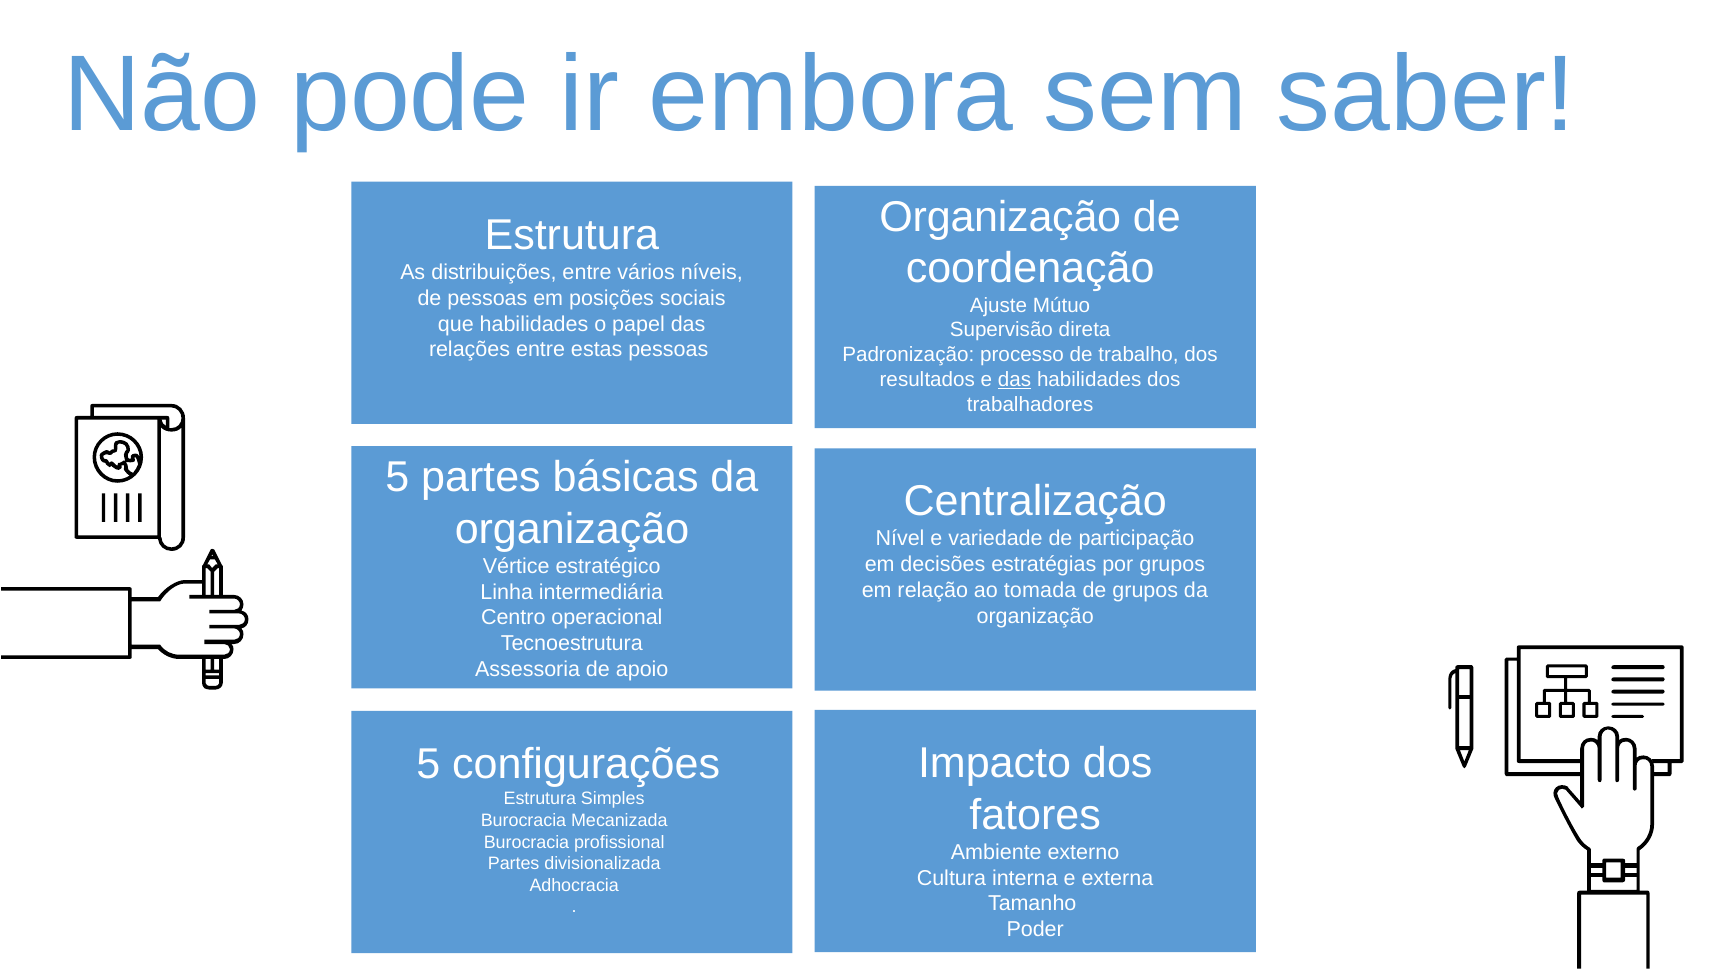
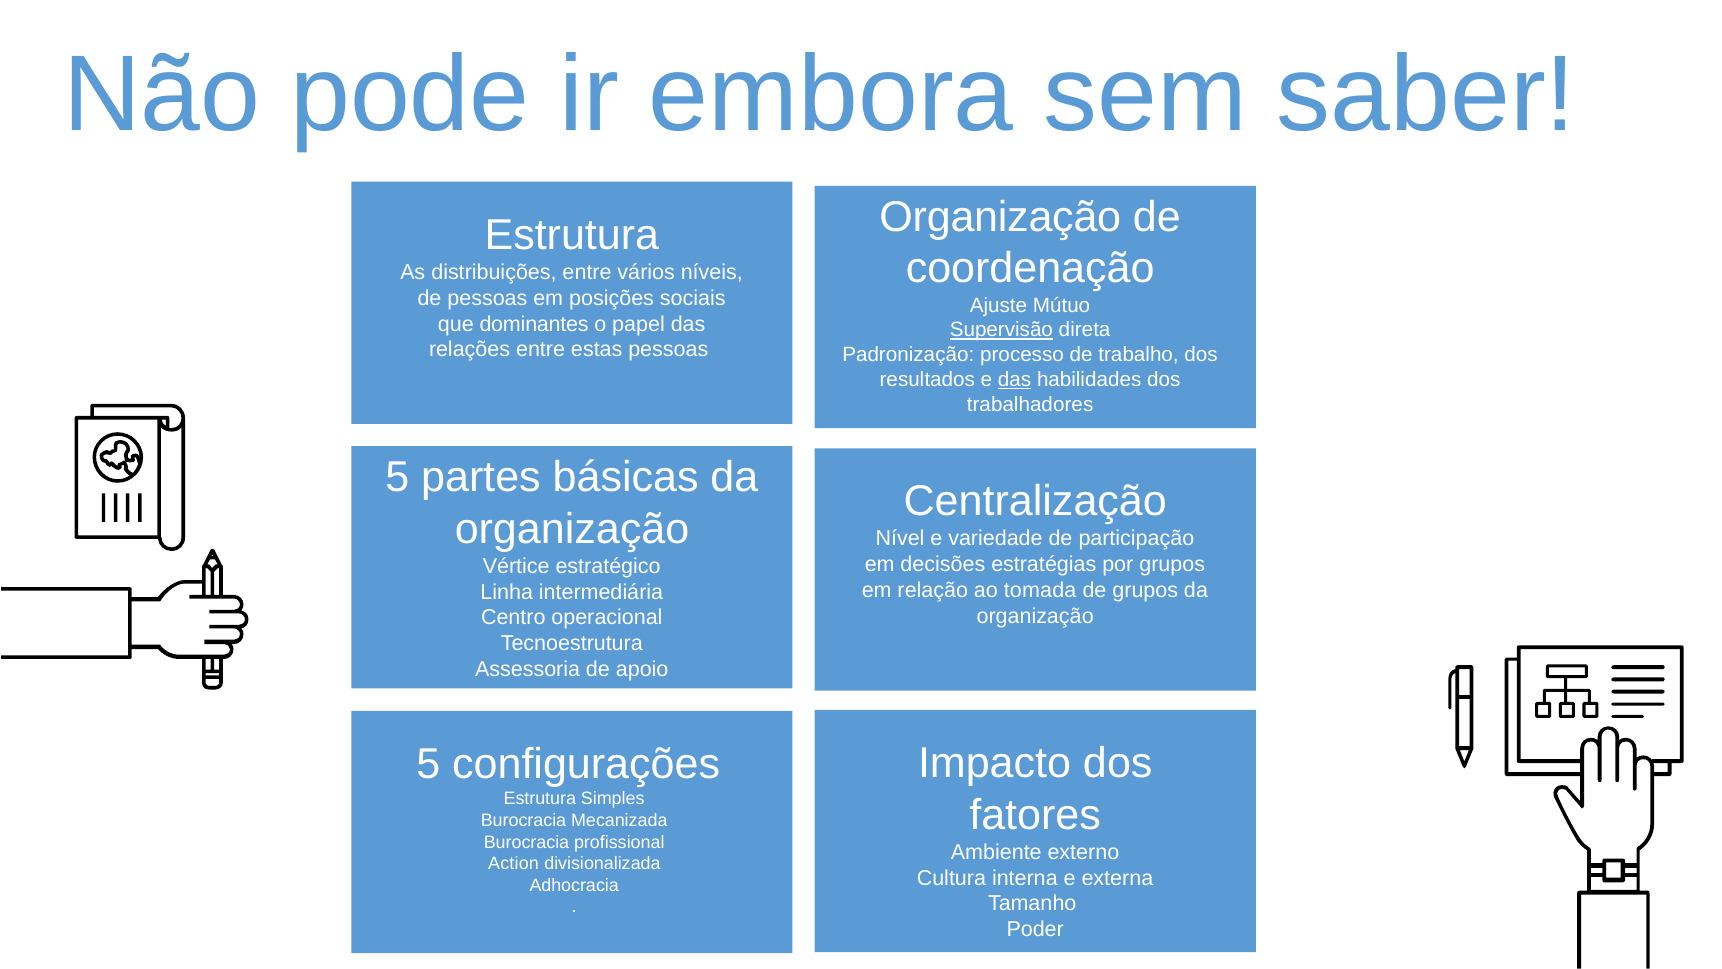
que habilidades: habilidades -> dominantes (534, 324)
Supervisão underline: none -> present (1001, 330)
Partes: Partes -> Action (514, 863)
